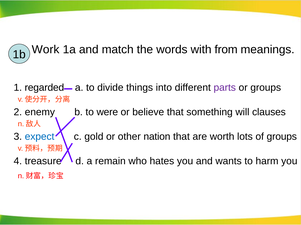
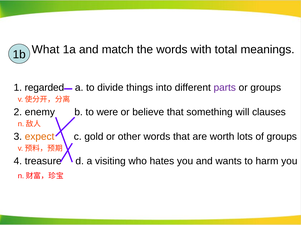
Work: Work -> What (46, 50)
from: from -> total (226, 50)
expect colour: blue -> orange (40, 137)
other nation: nation -> words (157, 137)
remain: remain -> visiting (110, 162)
